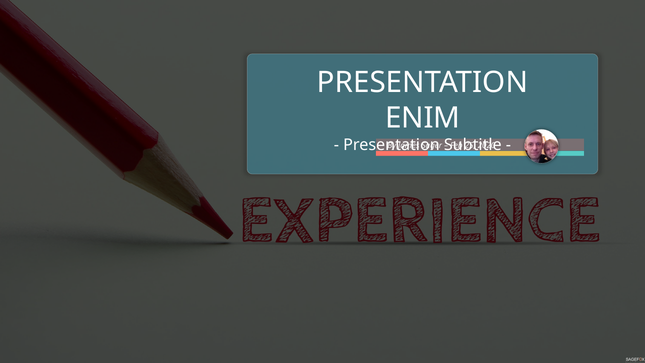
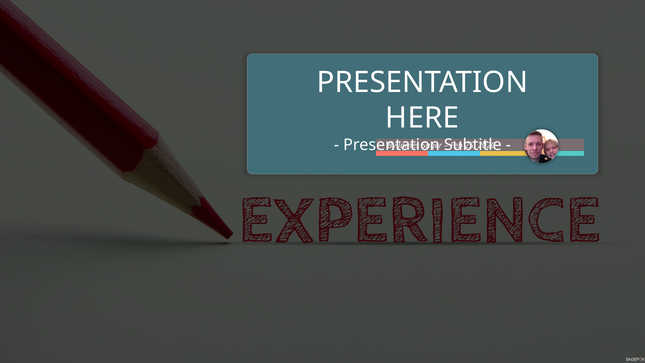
ENIM: ENIM -> HERE (422, 118)
